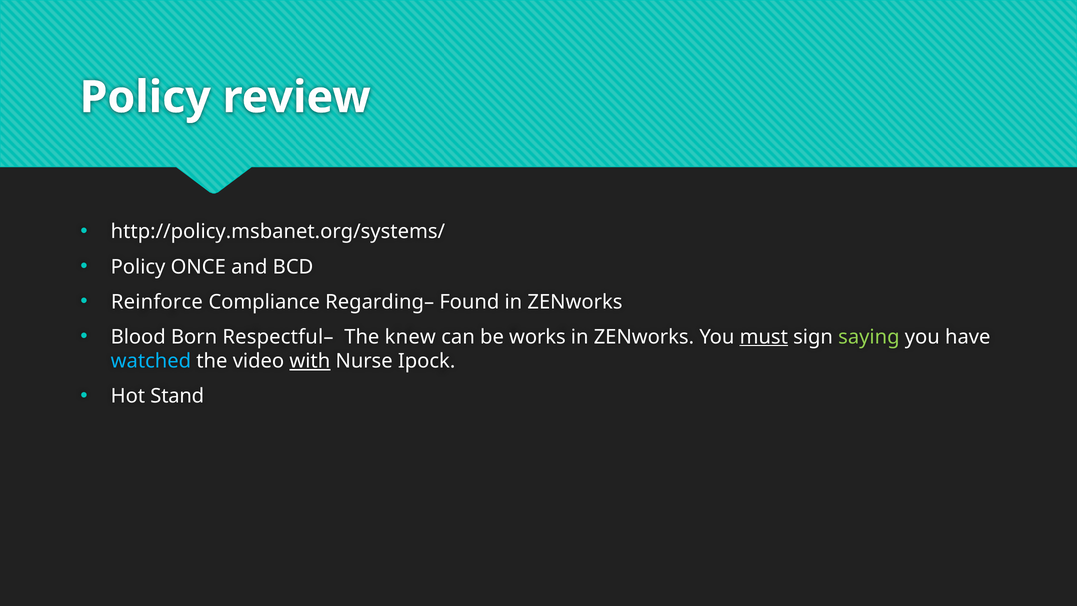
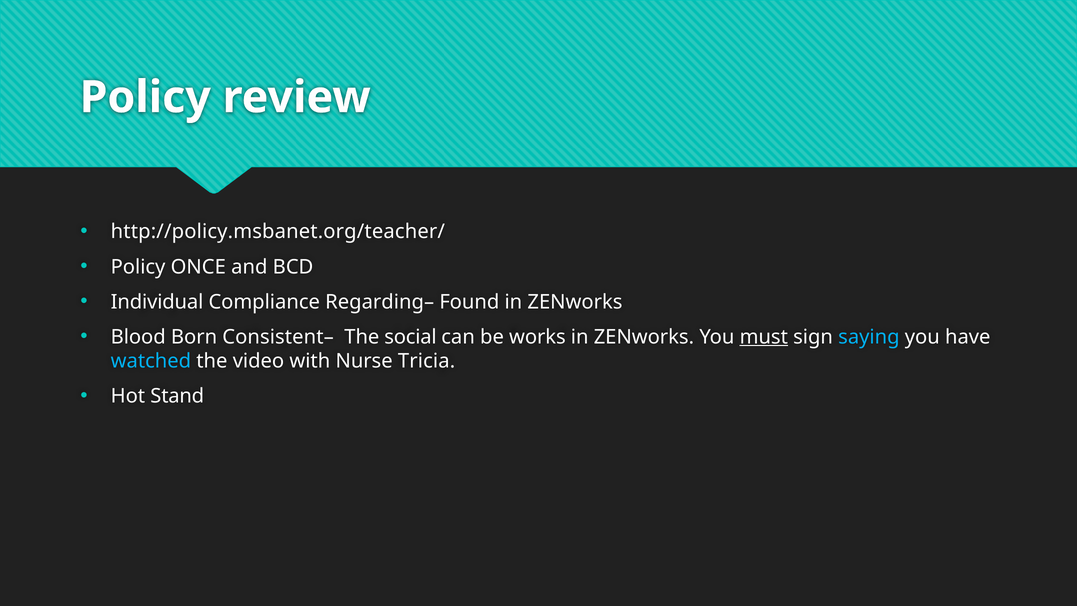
http://policy.msbanet.org/systems/: http://policy.msbanet.org/systems/ -> http://policy.msbanet.org/teacher/ (278, 232)
Reinforce: Reinforce -> Individual (157, 302)
Respectful–: Respectful– -> Consistent– (278, 337)
knew: knew -> social (411, 337)
saying colour: light green -> light blue (869, 337)
with underline: present -> none (310, 361)
Ipock: Ipock -> Tricia (427, 361)
